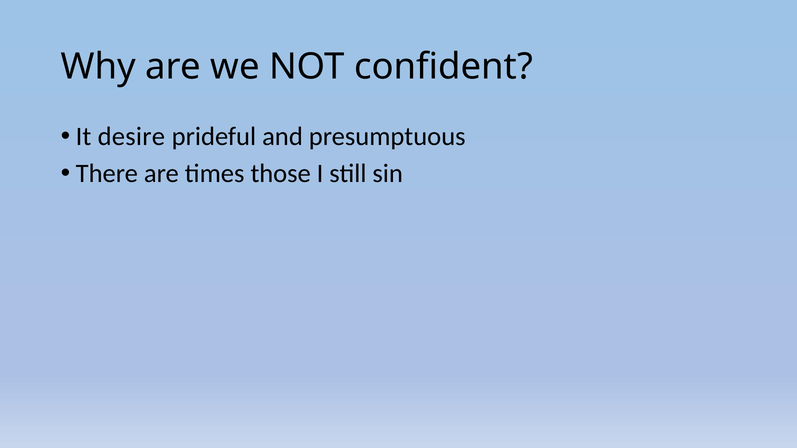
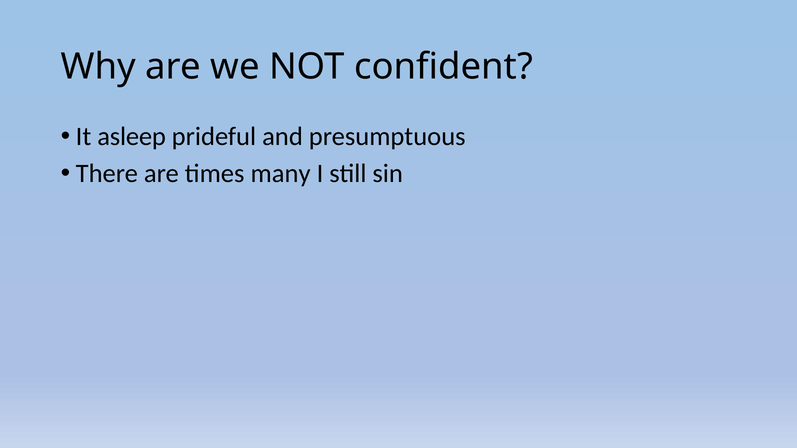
desire: desire -> asleep (132, 137)
those: those -> many (281, 174)
